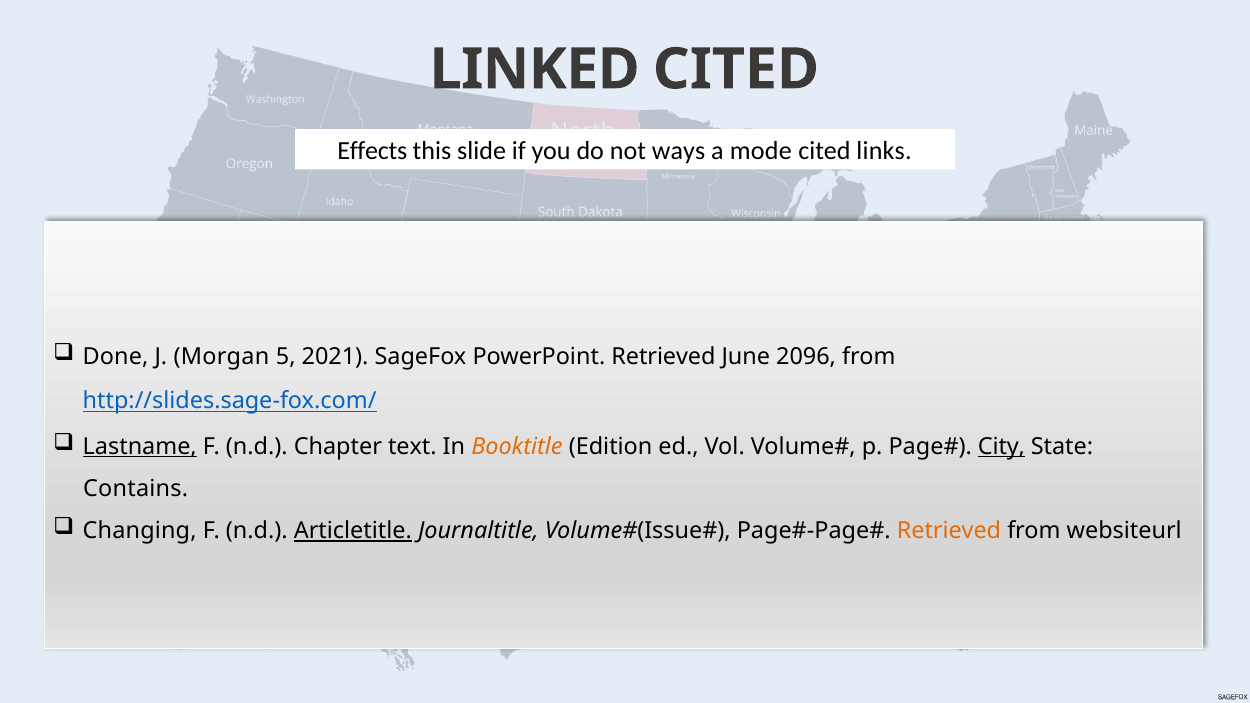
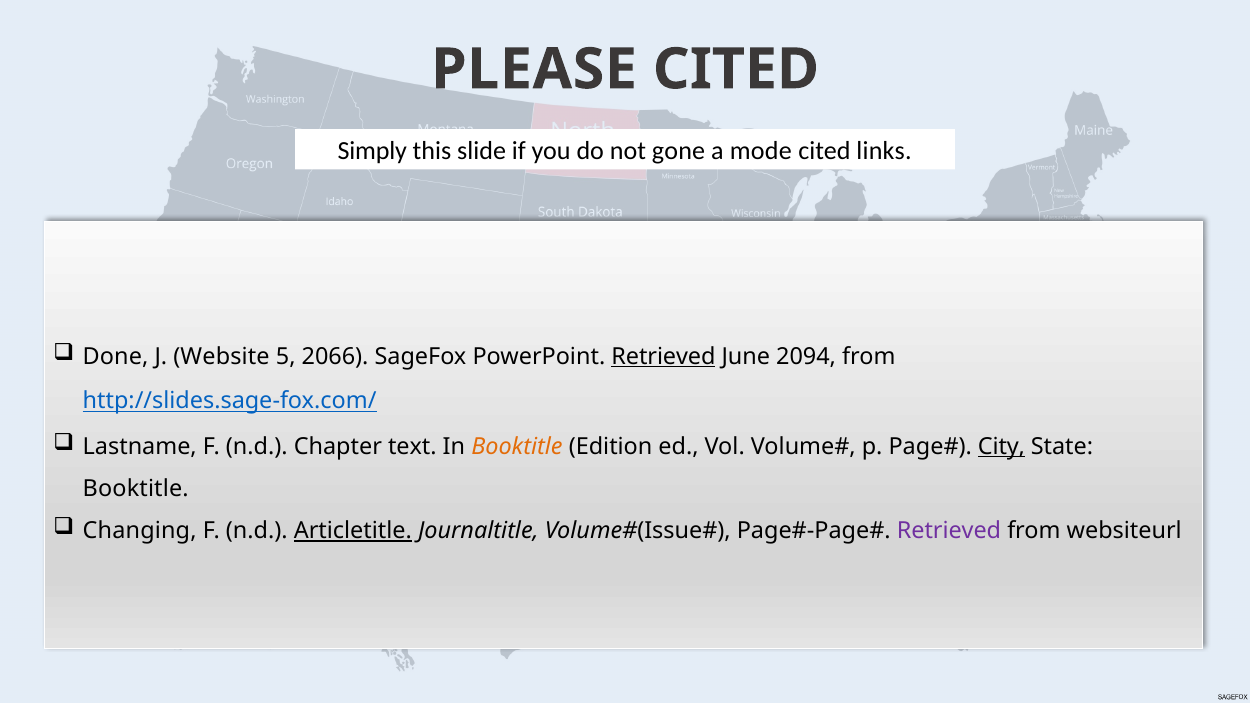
LINKED: LINKED -> PLEASE (534, 69)
Effects: Effects -> Simply (372, 151)
ways: ways -> gone (679, 151)
Morgan: Morgan -> Website (221, 357)
2021: 2021 -> 2066 (335, 357)
Retrieved underline: none -> present (663, 357)
2096: 2096 -> 2094 (806, 357)
Lastname underline: present -> none (140, 447)
Contains: Contains -> Booktitle (136, 489)
Retrieved colour: orange -> purple (949, 531)
